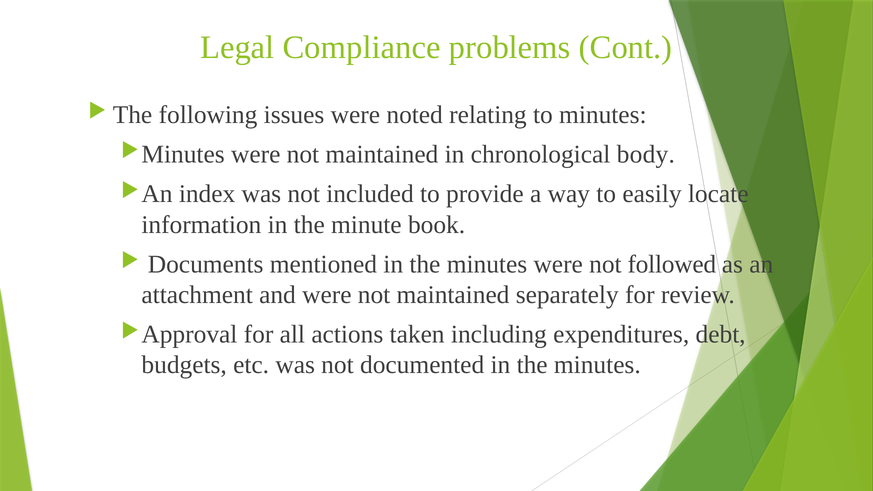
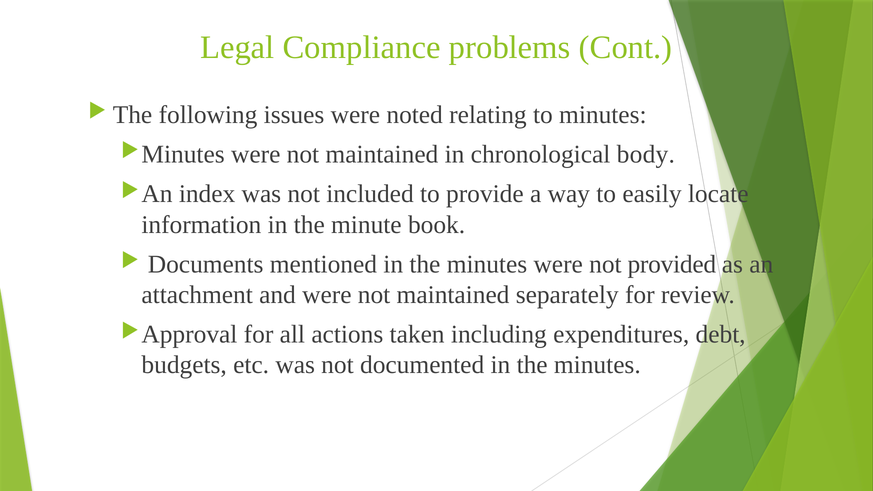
followed: followed -> provided (672, 264)
